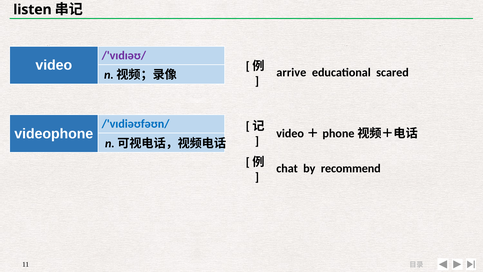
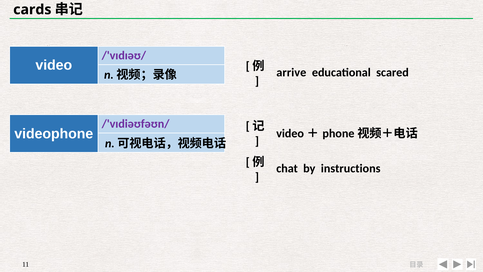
listen: listen -> cards (32, 10)
/'vɪdiəʊfəʊn/ colour: blue -> purple (136, 124)
recommend: recommend -> instructions (351, 168)
